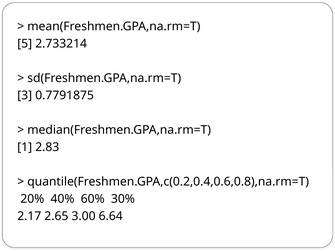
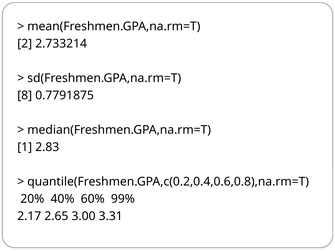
5: 5 -> 2 (25, 44)
3: 3 -> 8 (25, 96)
30%: 30% -> 99% (123, 199)
6.64: 6.64 -> 3.31 (111, 216)
